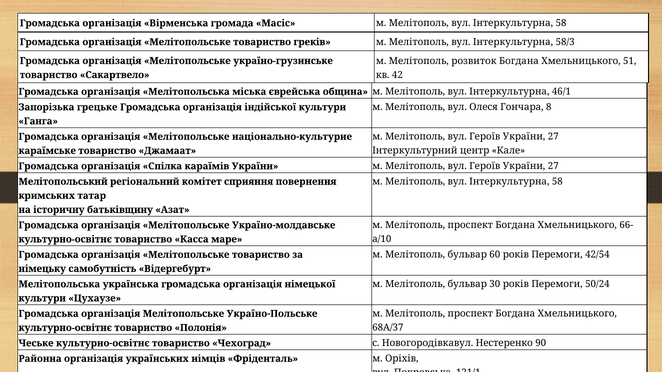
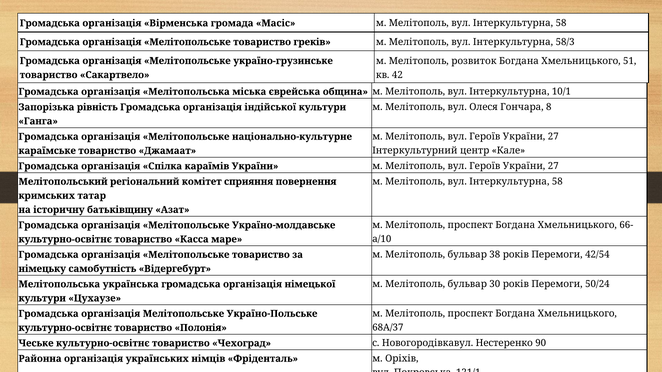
46/1: 46/1 -> 10/1 (561, 92)
грецьке: грецьке -> рівність (97, 107)
60: 60 -> 38 (495, 255)
